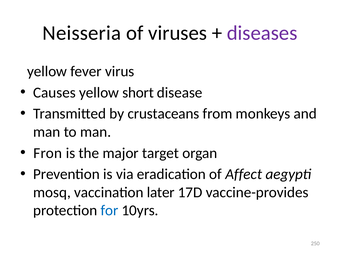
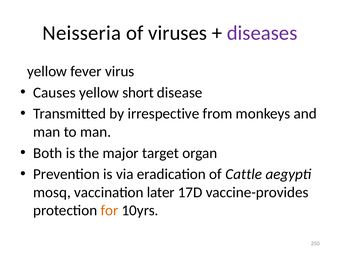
crustaceans: crustaceans -> irrespective (163, 114)
Fron: Fron -> Both (48, 153)
Affect: Affect -> Cattle (244, 174)
for colour: blue -> orange (109, 210)
